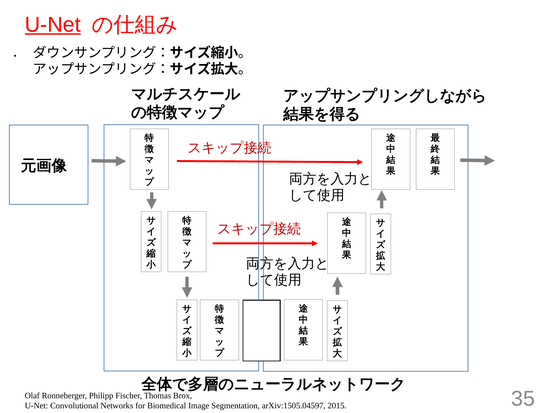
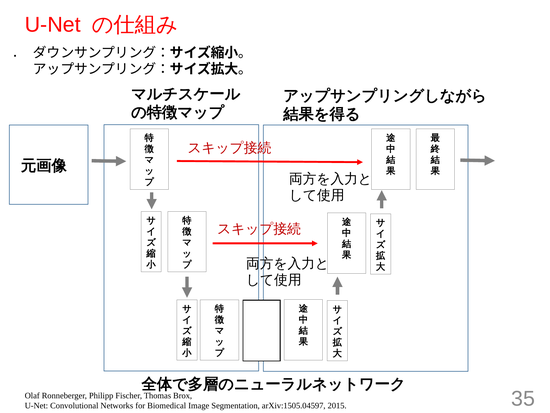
U-Net underline: present -> none (53, 25)
